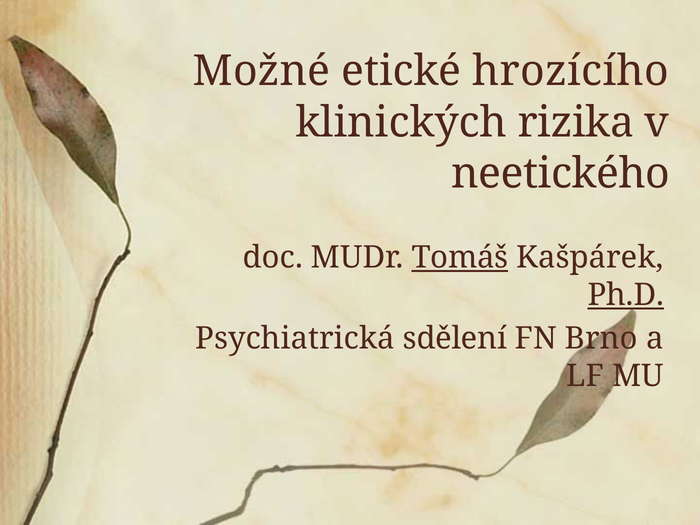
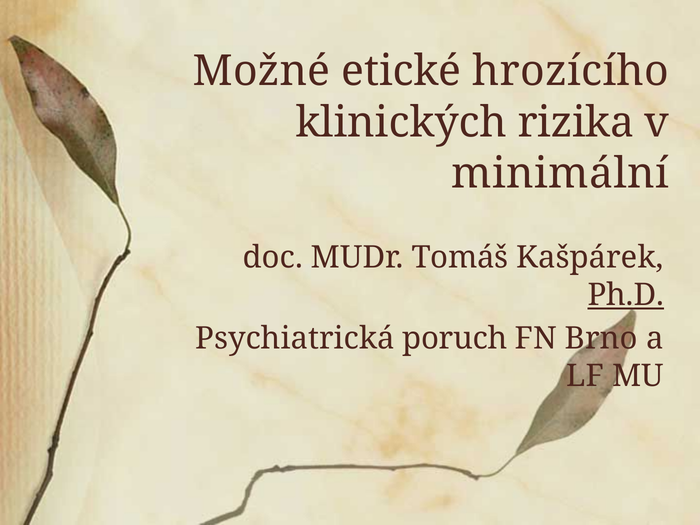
neetického: neetického -> minimální (560, 174)
Tomáš underline: present -> none (460, 258)
sdělení: sdělení -> poruch (455, 339)
